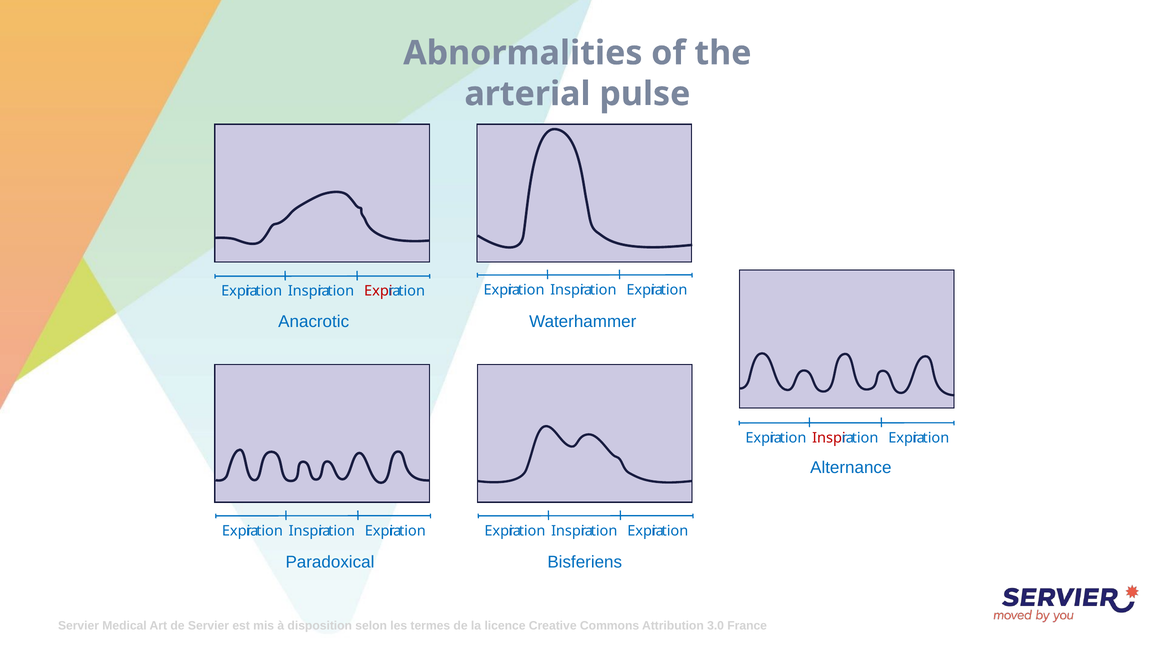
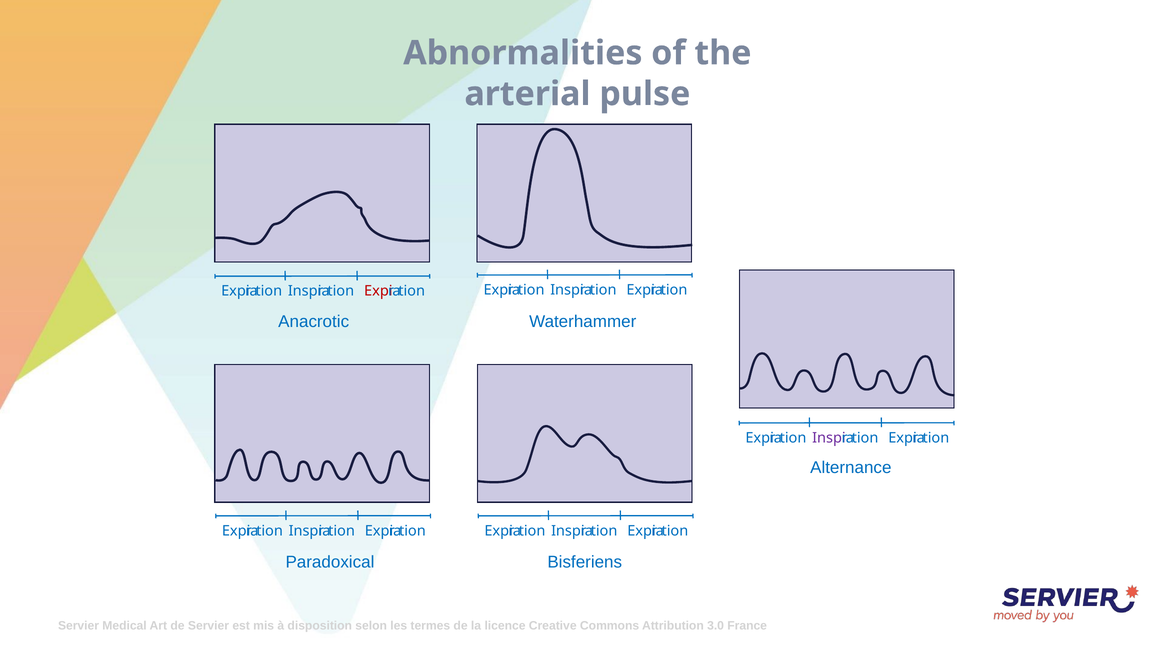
Inspi colour: red -> purple (829, 438)
